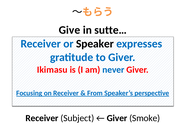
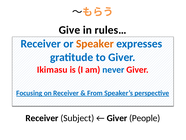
sutte…: sutte… -> rules… (110, 30)
Speaker colour: black -> orange (95, 44)
Smoke: Smoke -> People (145, 118)
